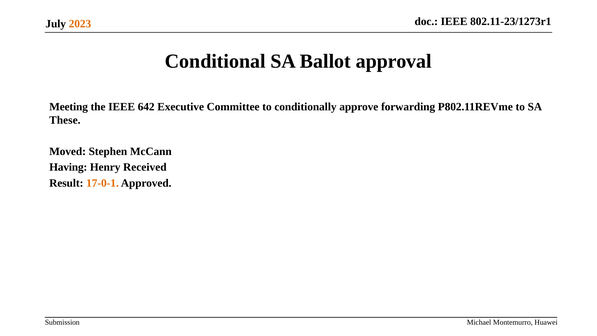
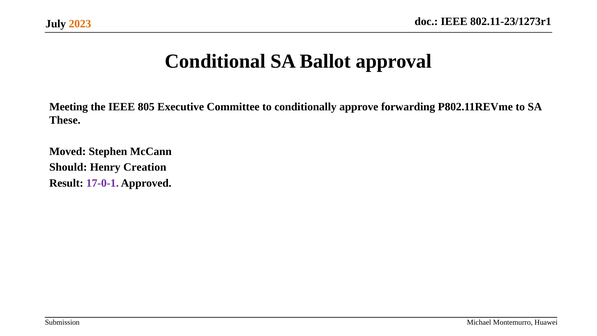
642: 642 -> 805 (146, 107)
Having: Having -> Should (68, 167)
Received: Received -> Creation (145, 167)
17-0-1 colour: orange -> purple (102, 183)
